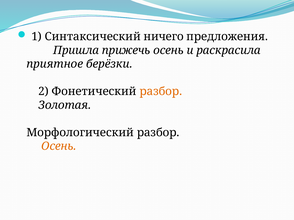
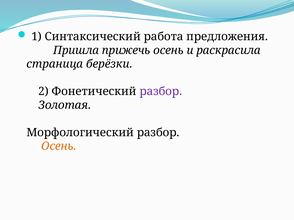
ничего: ничего -> работа (164, 37)
приятное: приятное -> страница (55, 64)
разбор colour: orange -> purple (161, 92)
